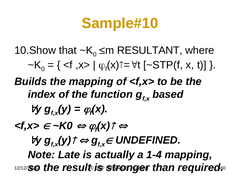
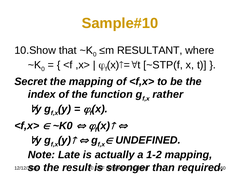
Builds: Builds -> Secret (31, 82)
based: based -> rather (168, 94)
1-4: 1-4 -> 1-2 (154, 155)
